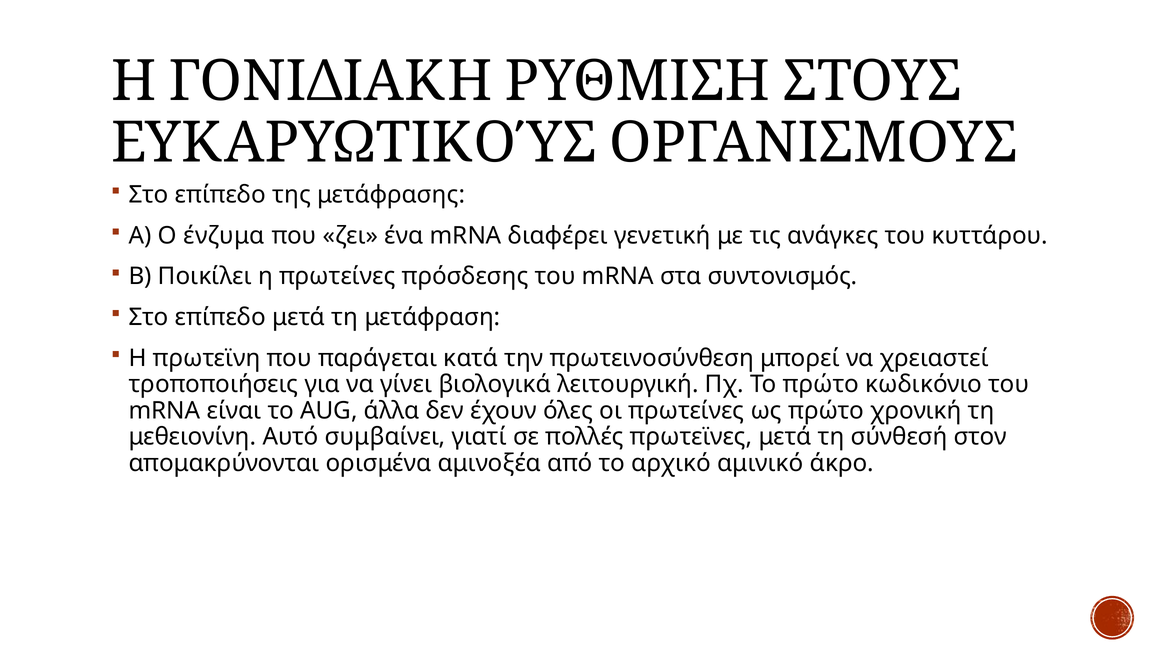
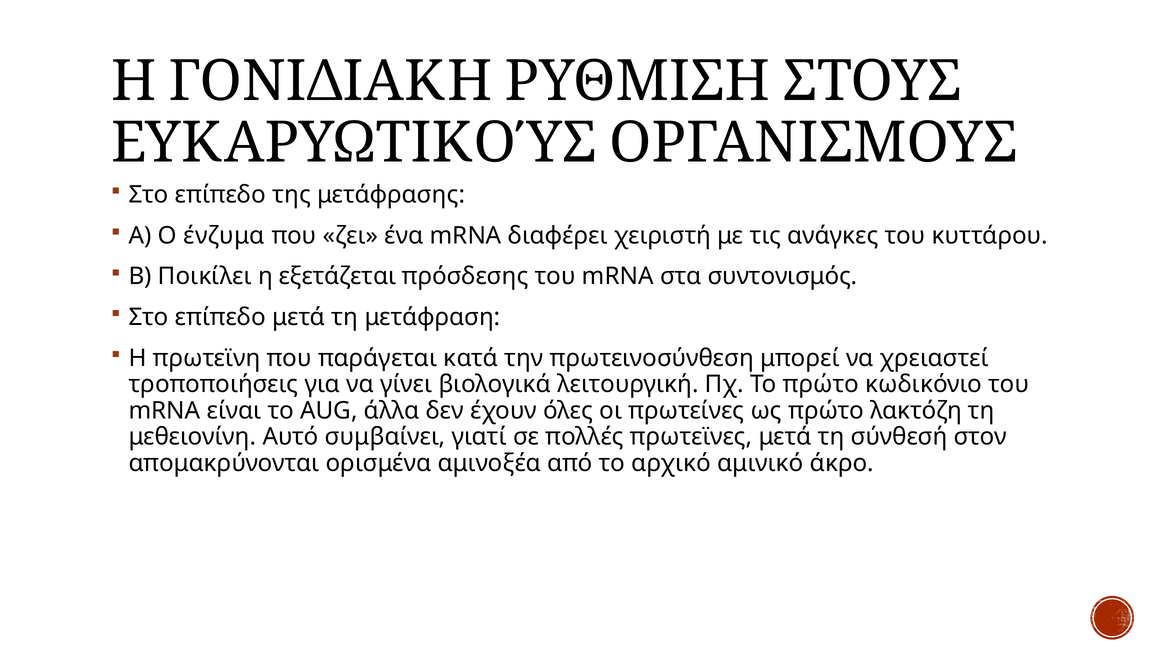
γενετική: γενετική -> χειριστή (663, 236)
η πρωτείνες: πρωτείνες -> εξετάζεται (337, 276)
χρονική: χρονική -> λακτόζη (916, 410)
